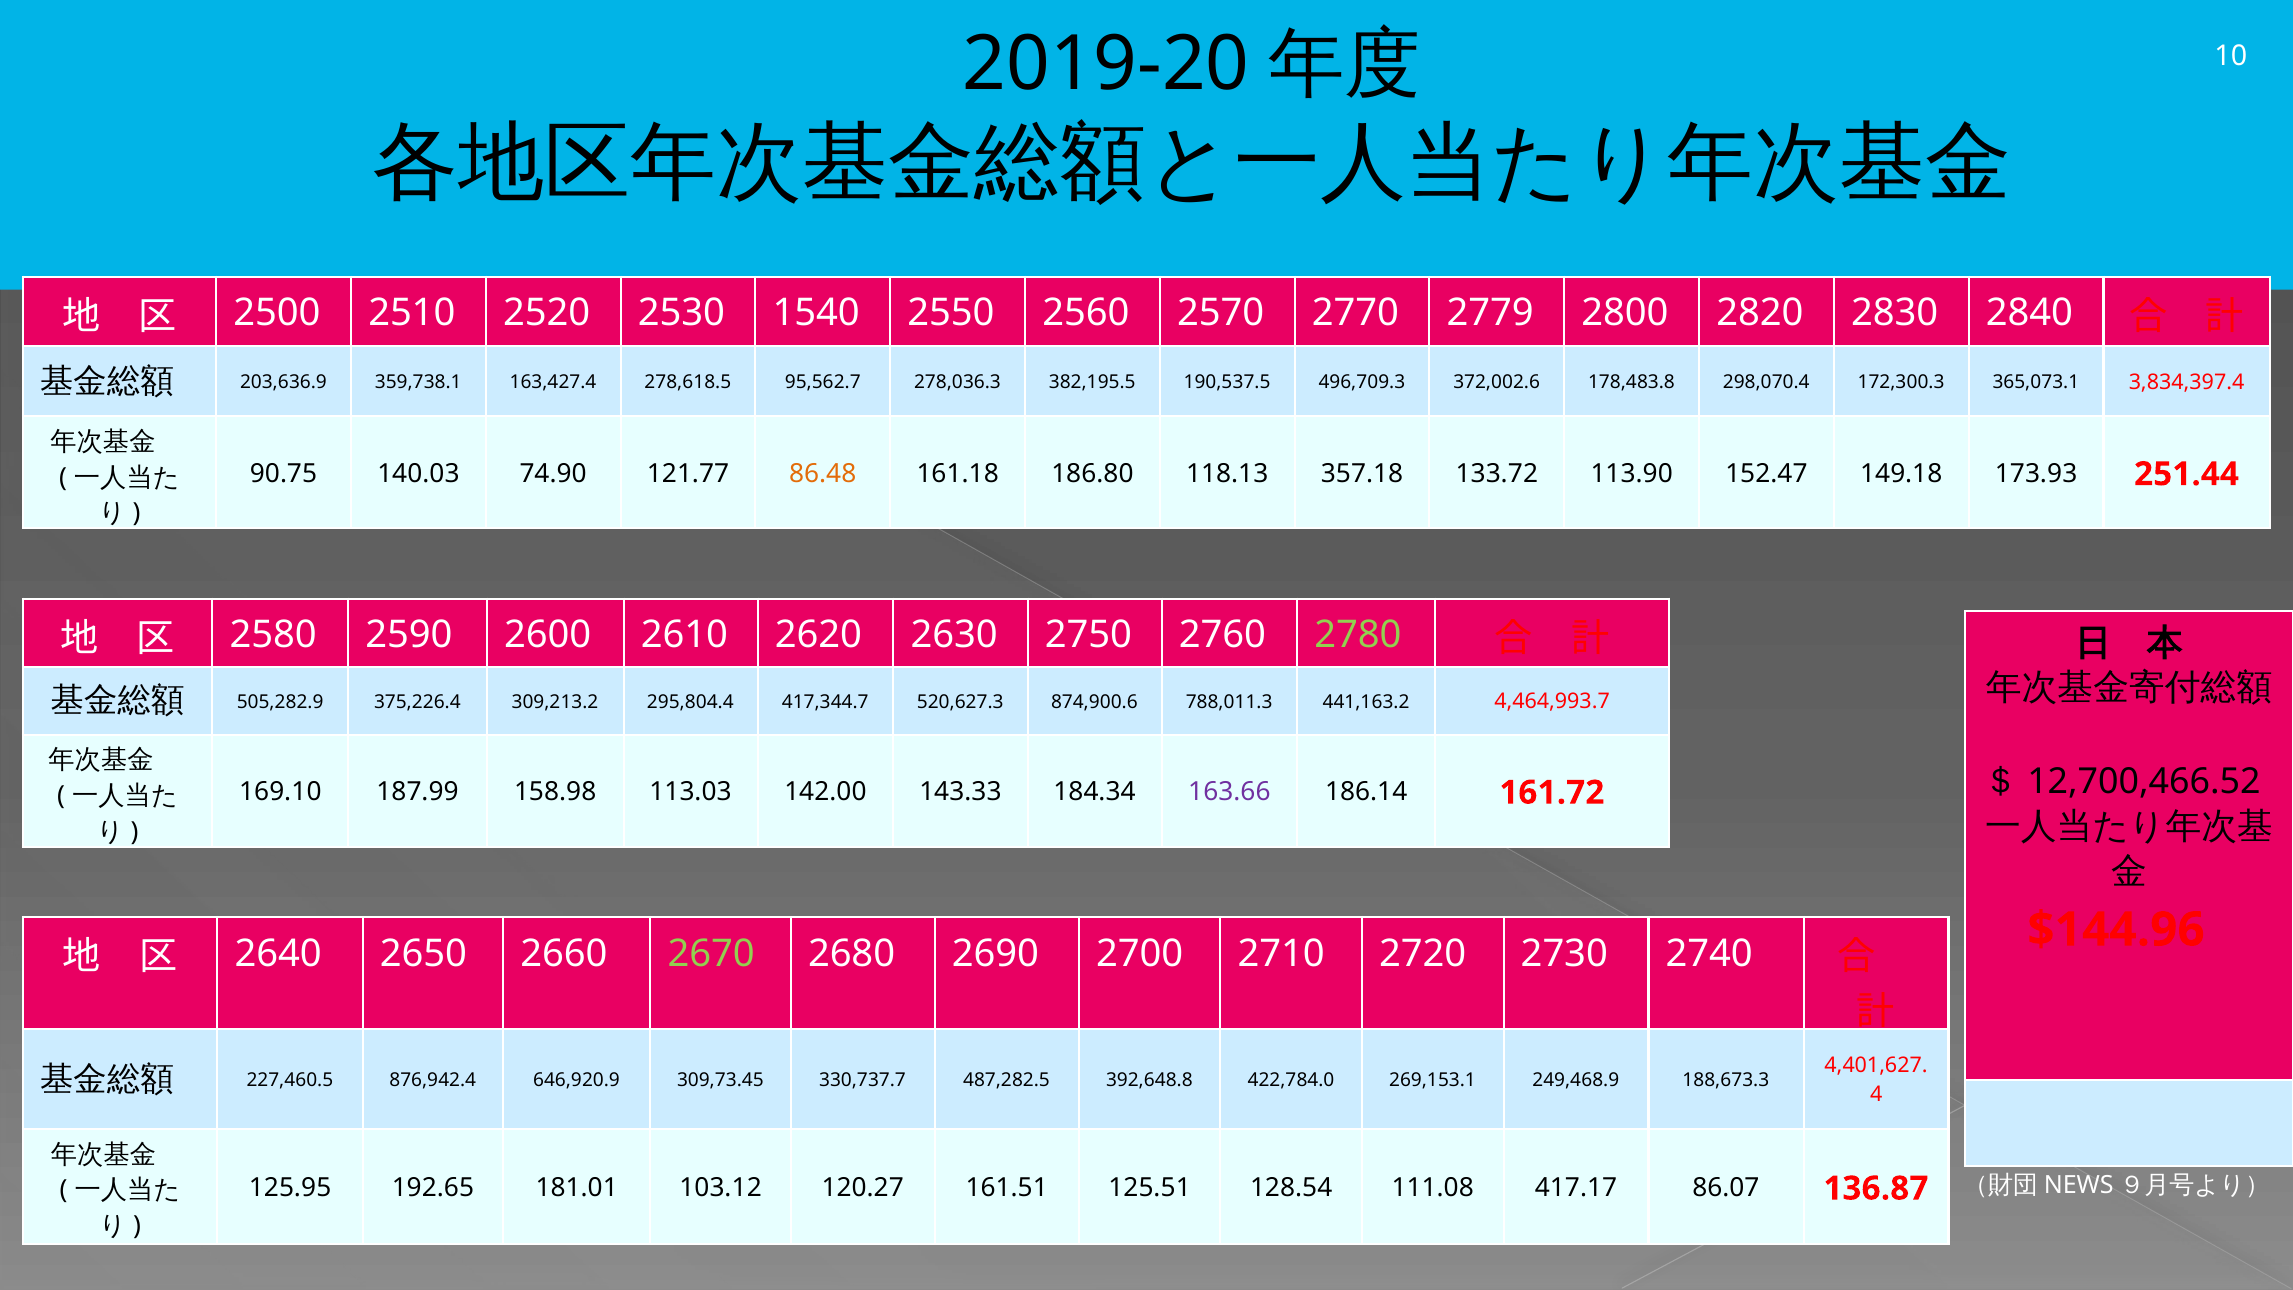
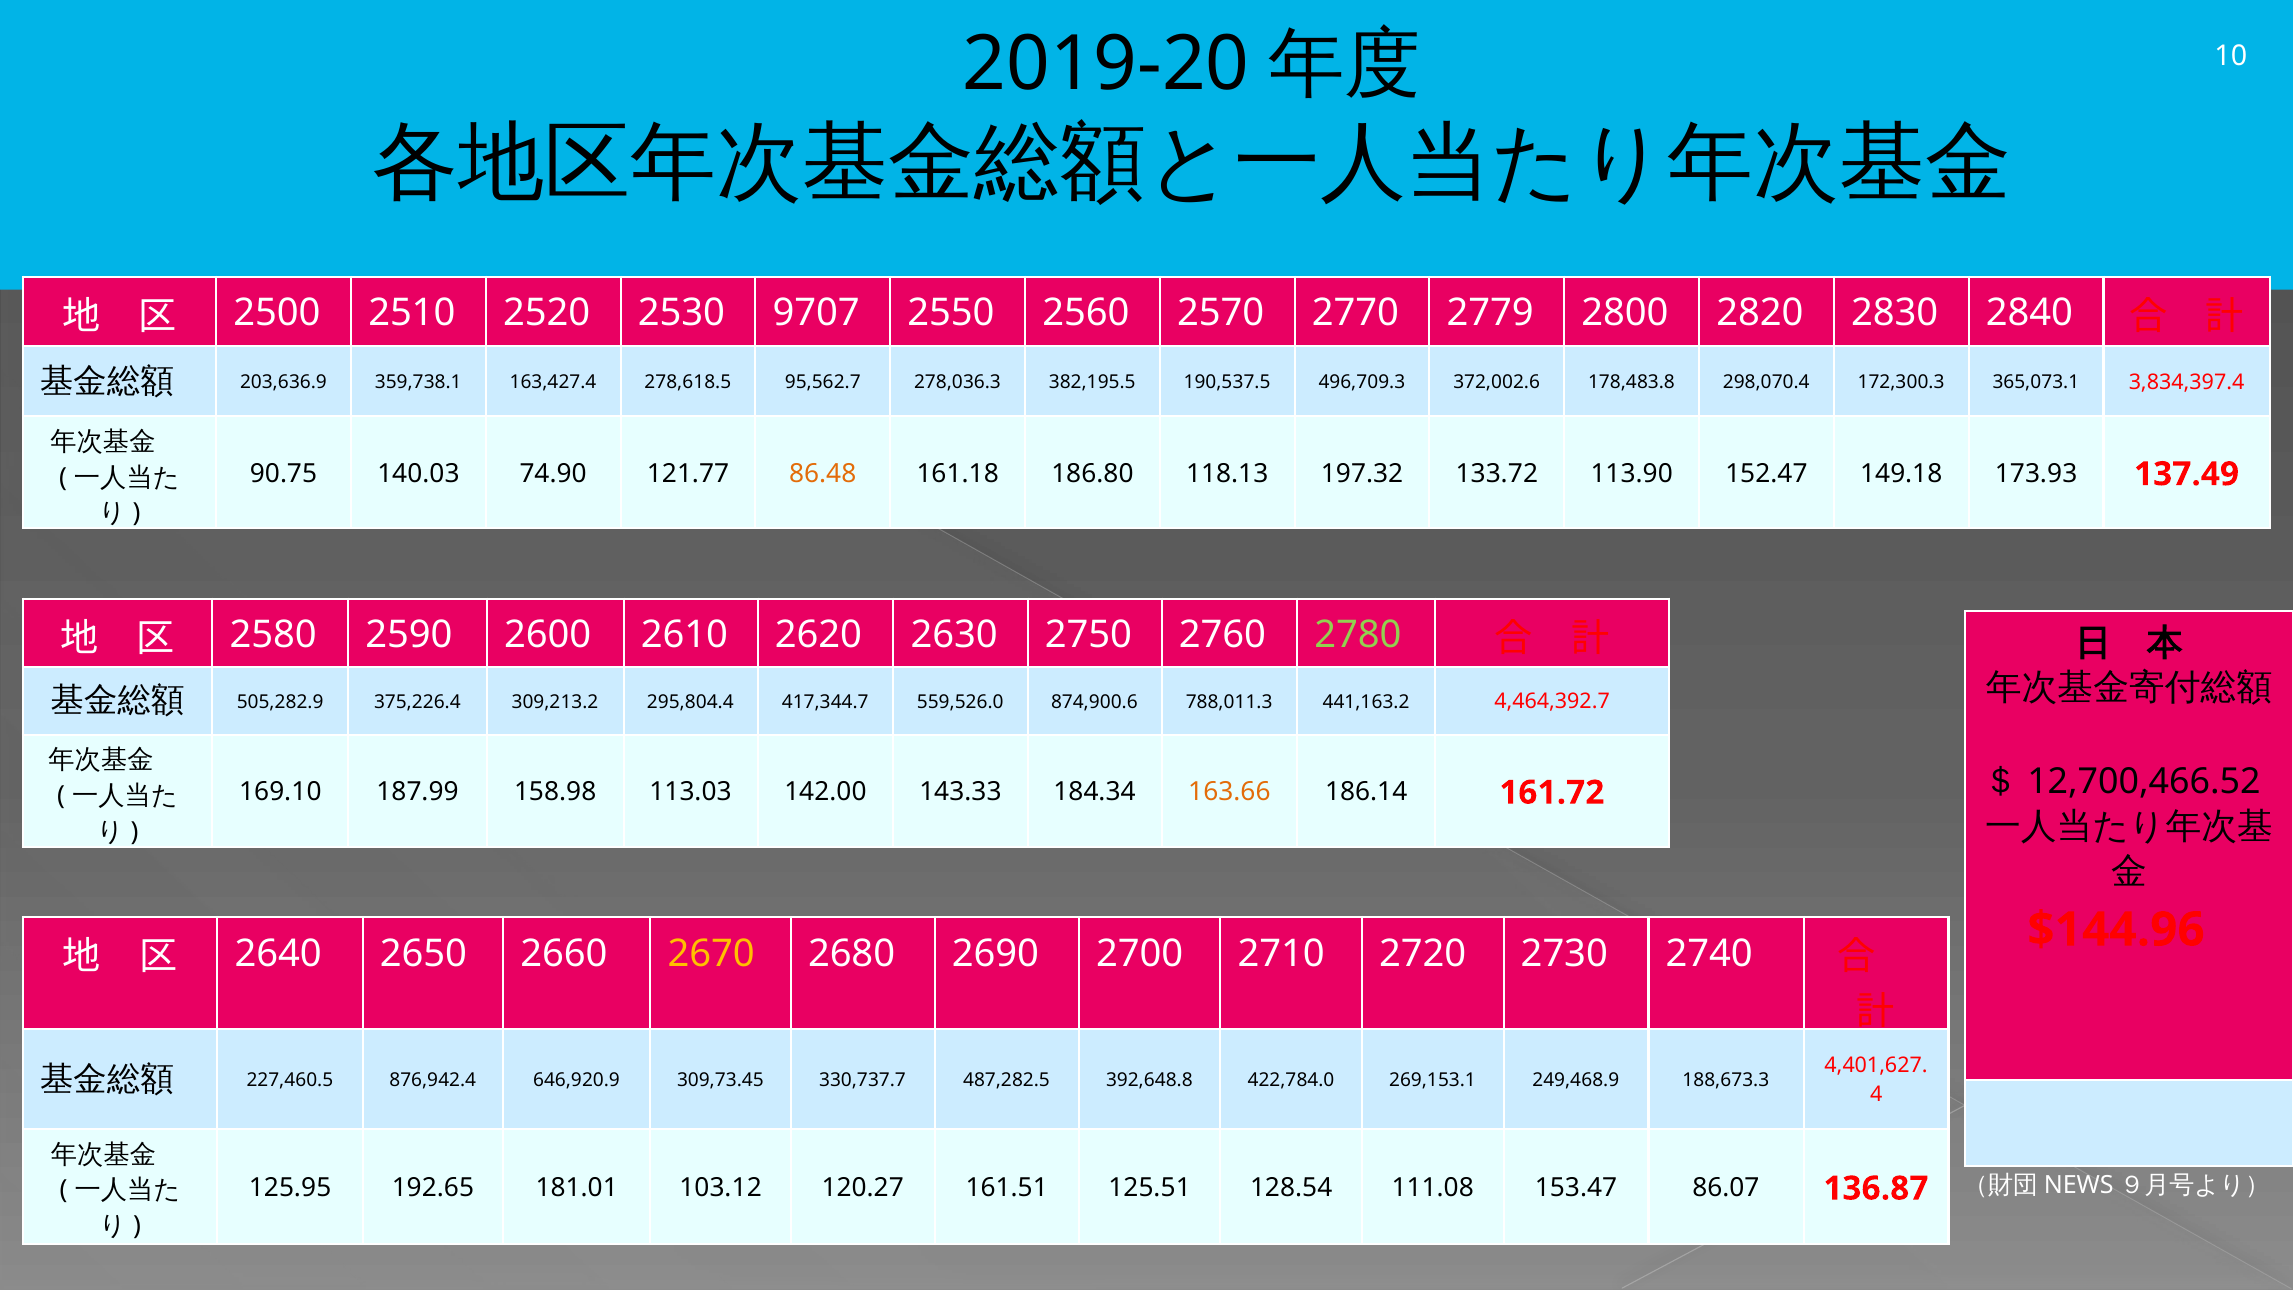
1540: 1540 -> 9707 (816, 313)
357.18: 357.18 -> 197.32 (1362, 474)
251.44: 251.44 -> 137.49 (2187, 474)
520,627.3: 520,627.3 -> 559,526.0 (960, 702)
4,464,993.7: 4,464,993.7 -> 4,464,392.7 (1552, 702)
163.66 colour: purple -> orange (1229, 792)
2670 colour: light green -> yellow (711, 953)
417.17: 417.17 -> 153.47 (1576, 1188)
